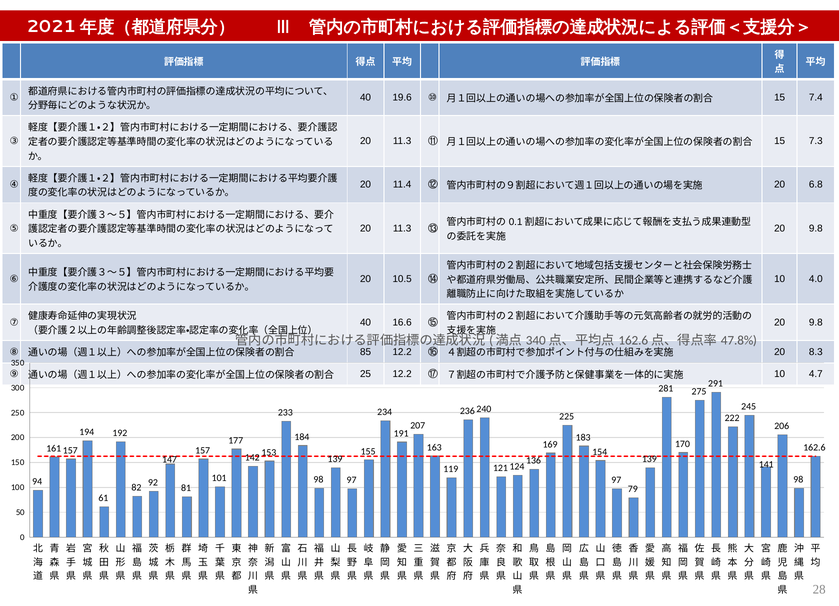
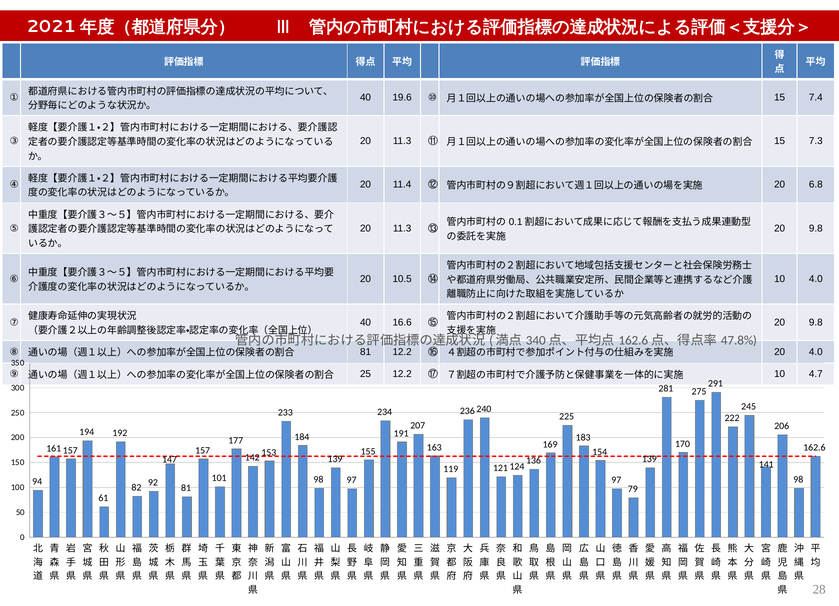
85: 85 -> 81 (366, 352)
20 8.3: 8.3 -> 4.0 (816, 352)
